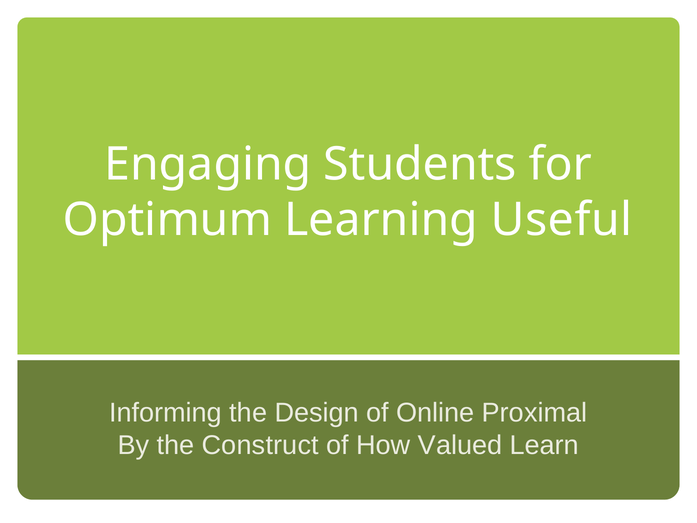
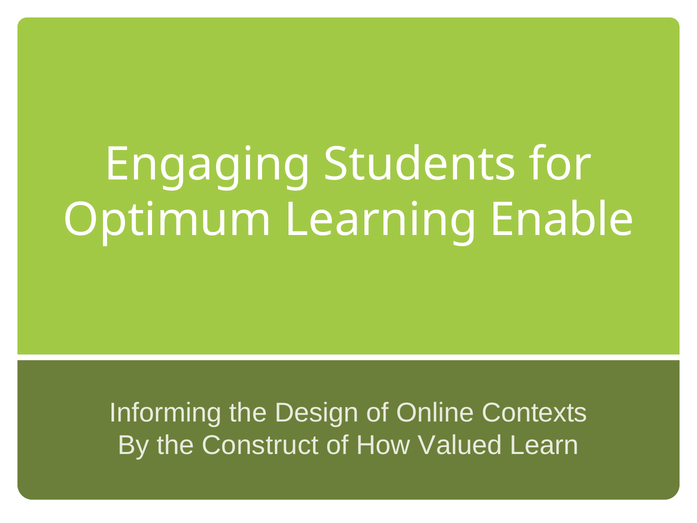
Useful: Useful -> Enable (562, 220)
Proximal: Proximal -> Contexts (535, 413)
